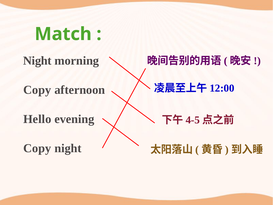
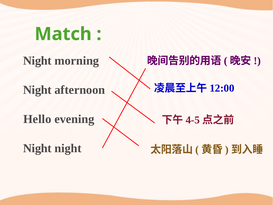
Copy: Copy -> Night (37, 90)
Copy: Copy -> Night (37, 148)
